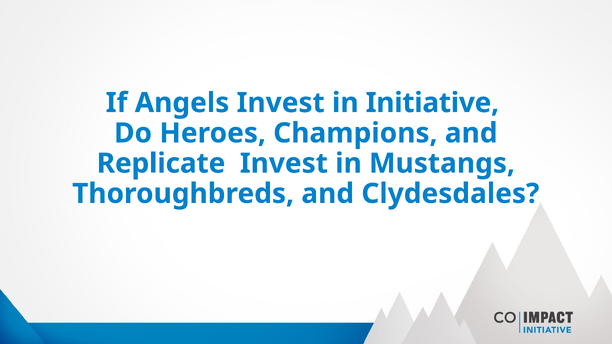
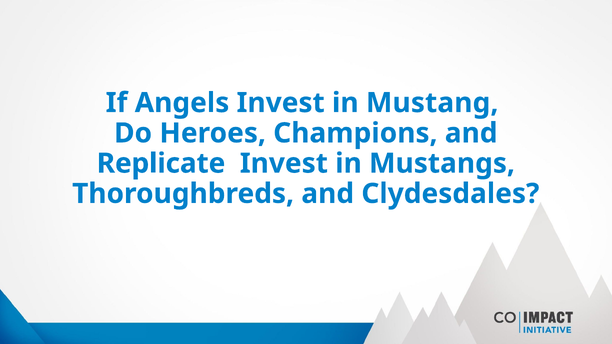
Initiative: Initiative -> Mustang (432, 103)
